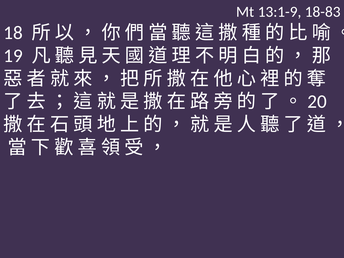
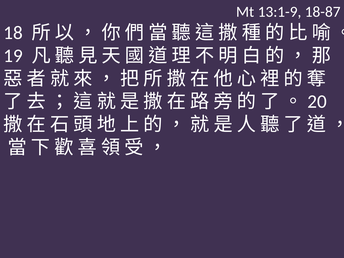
18-83: 18-83 -> 18-87 (323, 12)
